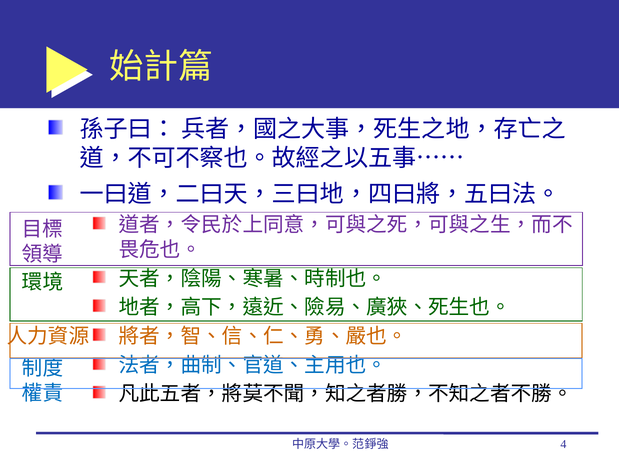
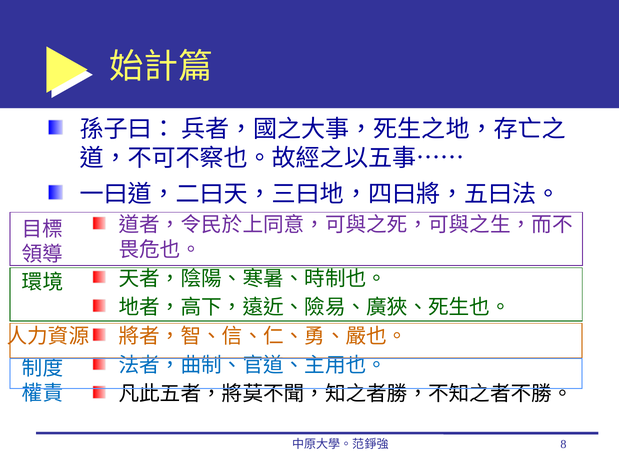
4: 4 -> 8 (563, 444)
